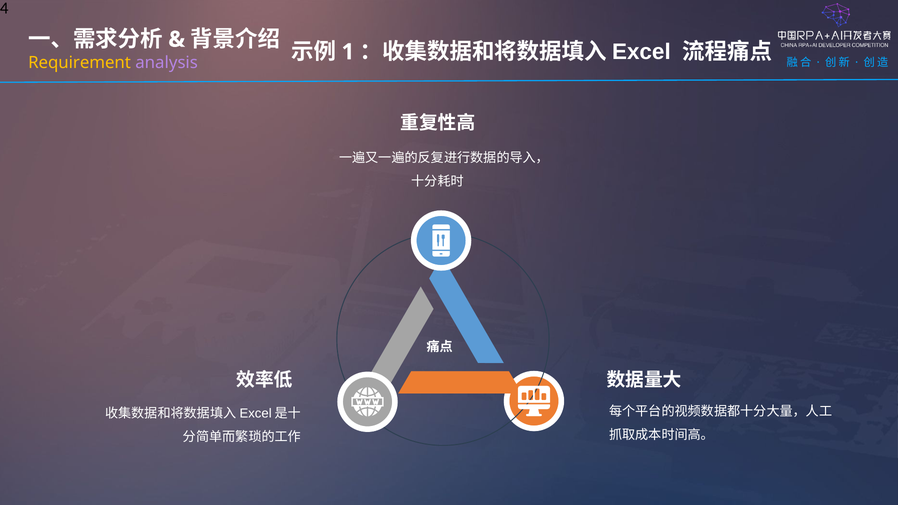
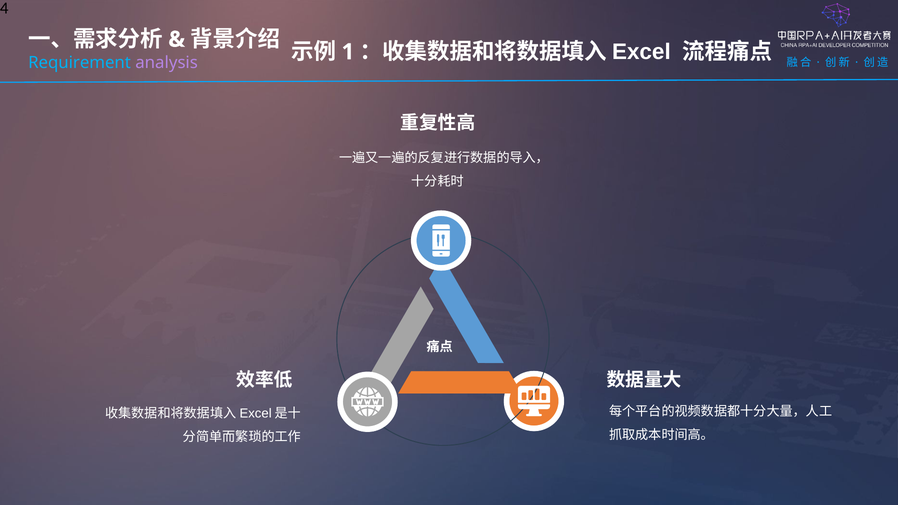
Requirement colour: yellow -> light blue (80, 63)
